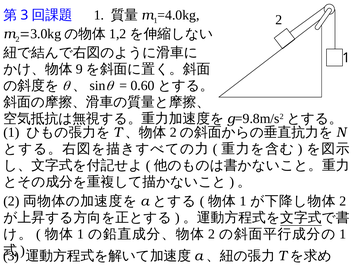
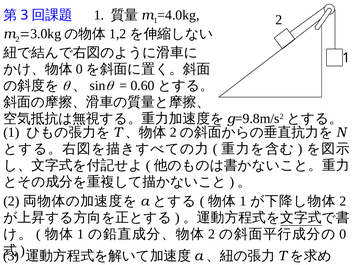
9: 9 -> 0 (79, 69)
1: 1 -> 0 (343, 234)
